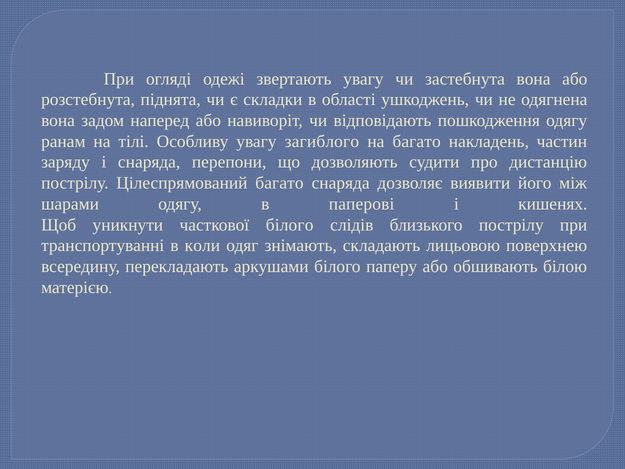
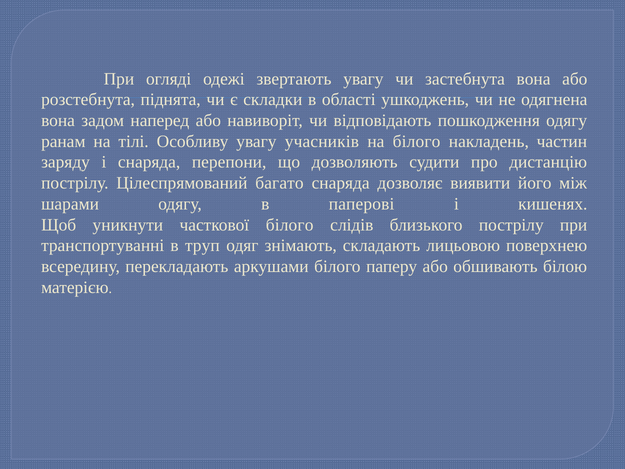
загиблого: загиблого -> учасників (322, 141)
на багато: багато -> білого (417, 141)
коли: коли -> труп (202, 245)
